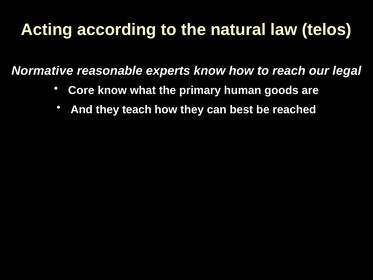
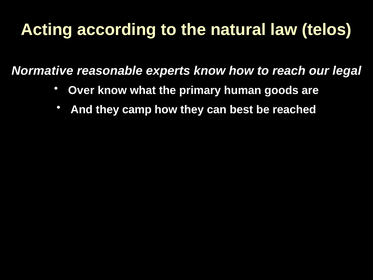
Core: Core -> Over (81, 90)
teach: teach -> camp (137, 109)
